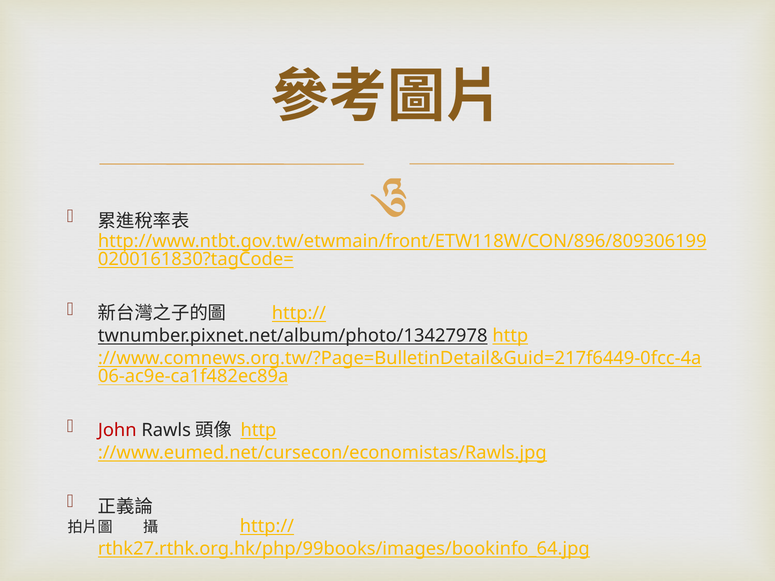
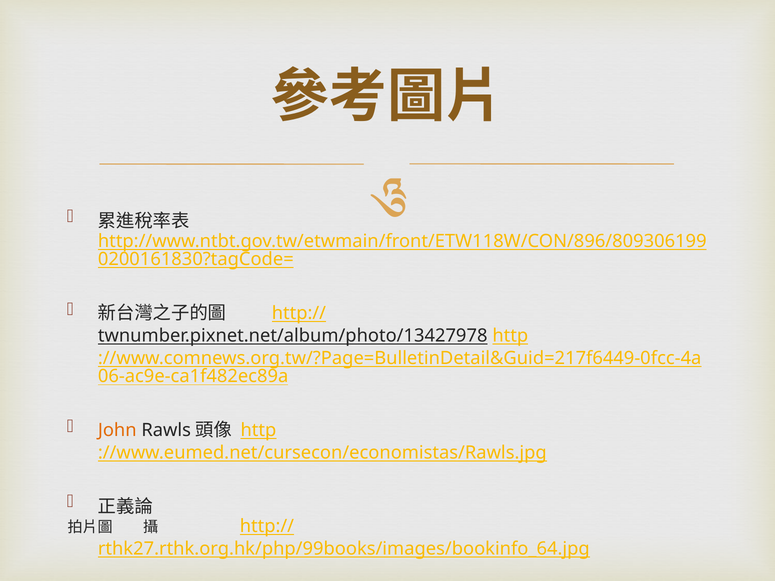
John colour: red -> orange (117, 430)
